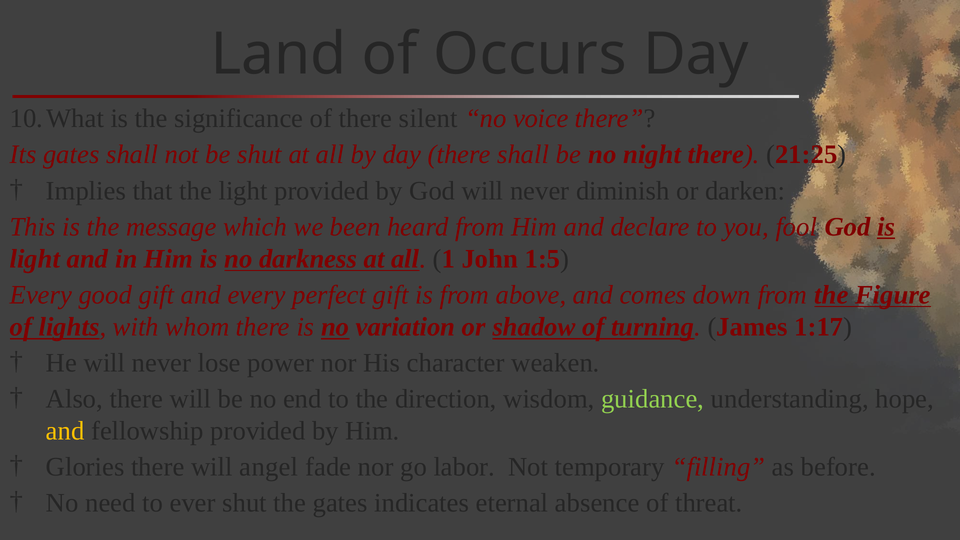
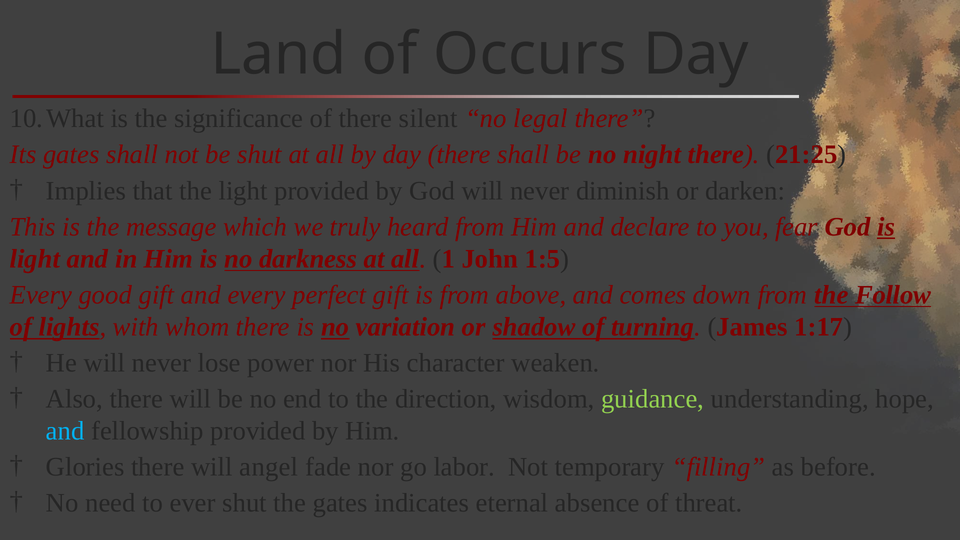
voice: voice -> legal (541, 119)
been: been -> truly (355, 227)
fool: fool -> fear (796, 227)
Figure: Figure -> Follow (893, 295)
and colour: yellow -> light blue (65, 431)
